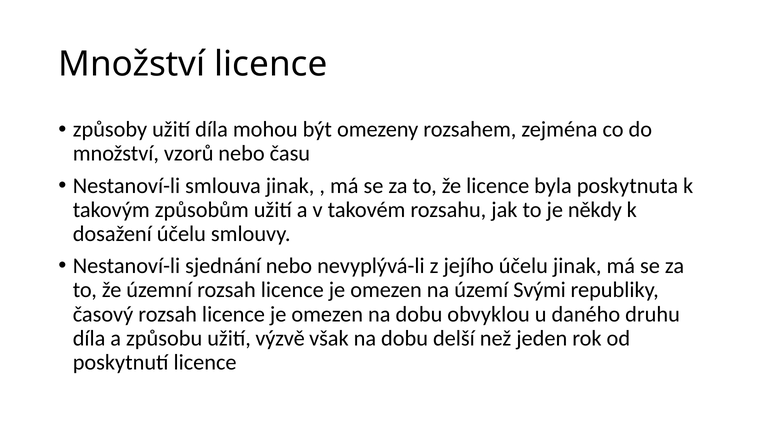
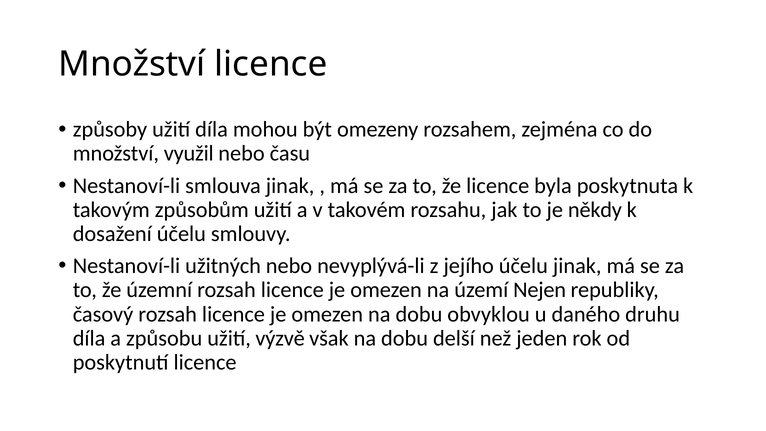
vzorů: vzorů -> využil (189, 154)
sjednání: sjednání -> užitných (223, 266)
Svými: Svými -> Nejen (540, 290)
